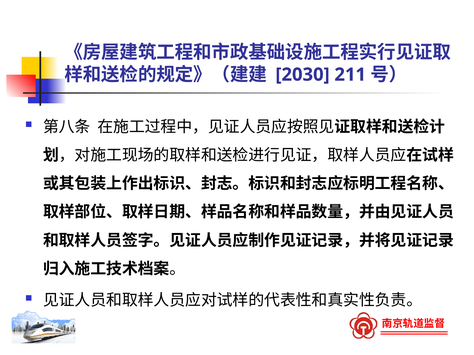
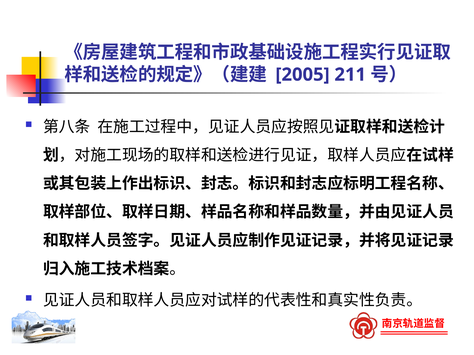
2030: 2030 -> 2005 (303, 75)
